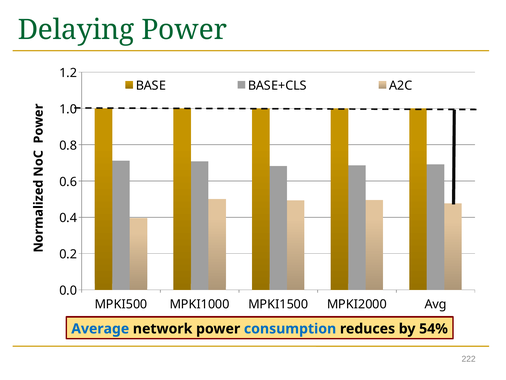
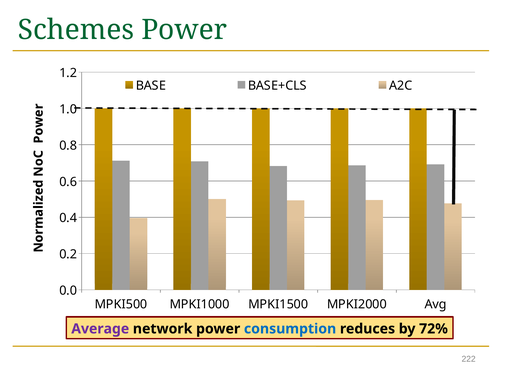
Delaying: Delaying -> Schemes (76, 30)
Average colour: blue -> purple (100, 328)
54%: 54% -> 72% (434, 328)
